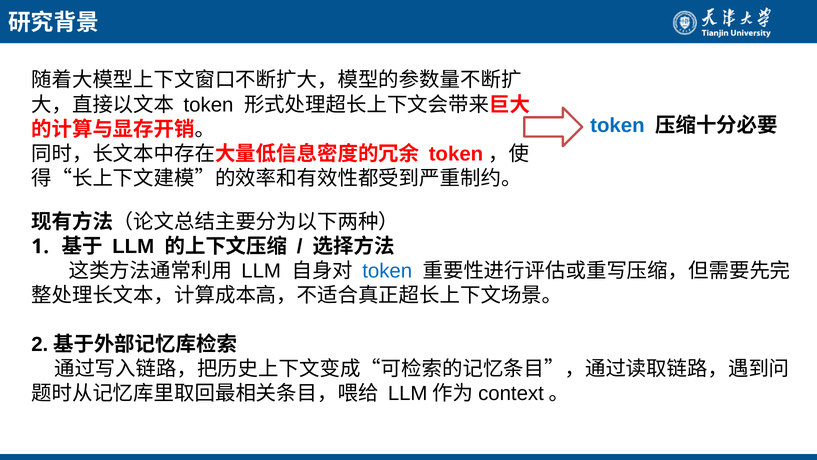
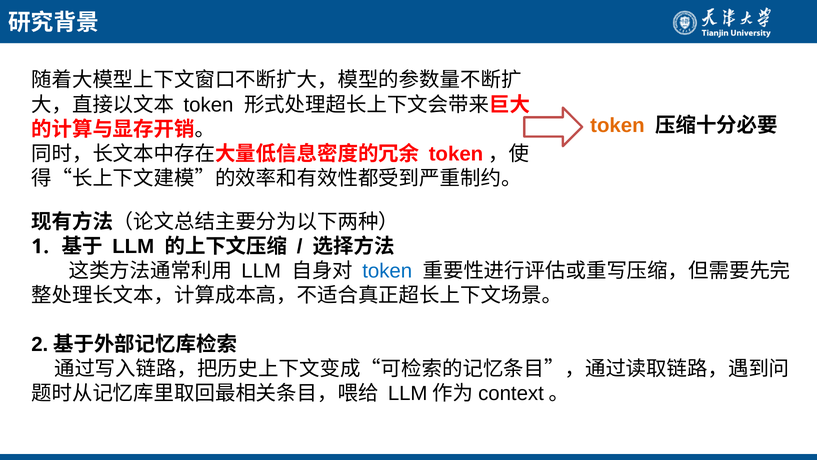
token colour: blue -> orange (617, 125)
